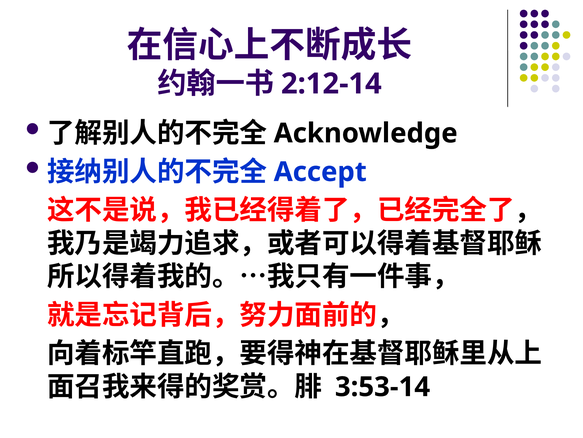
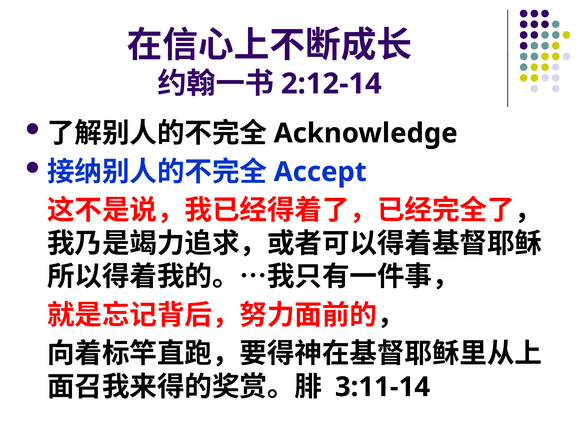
3:53-14: 3:53-14 -> 3:11-14 (382, 386)
